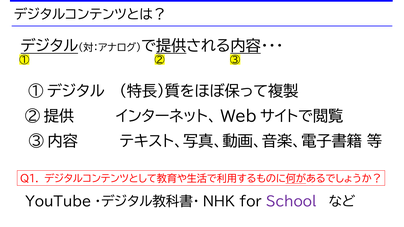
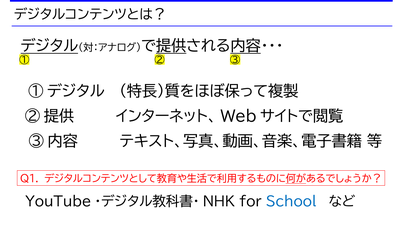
School colour: purple -> blue (291, 202)
